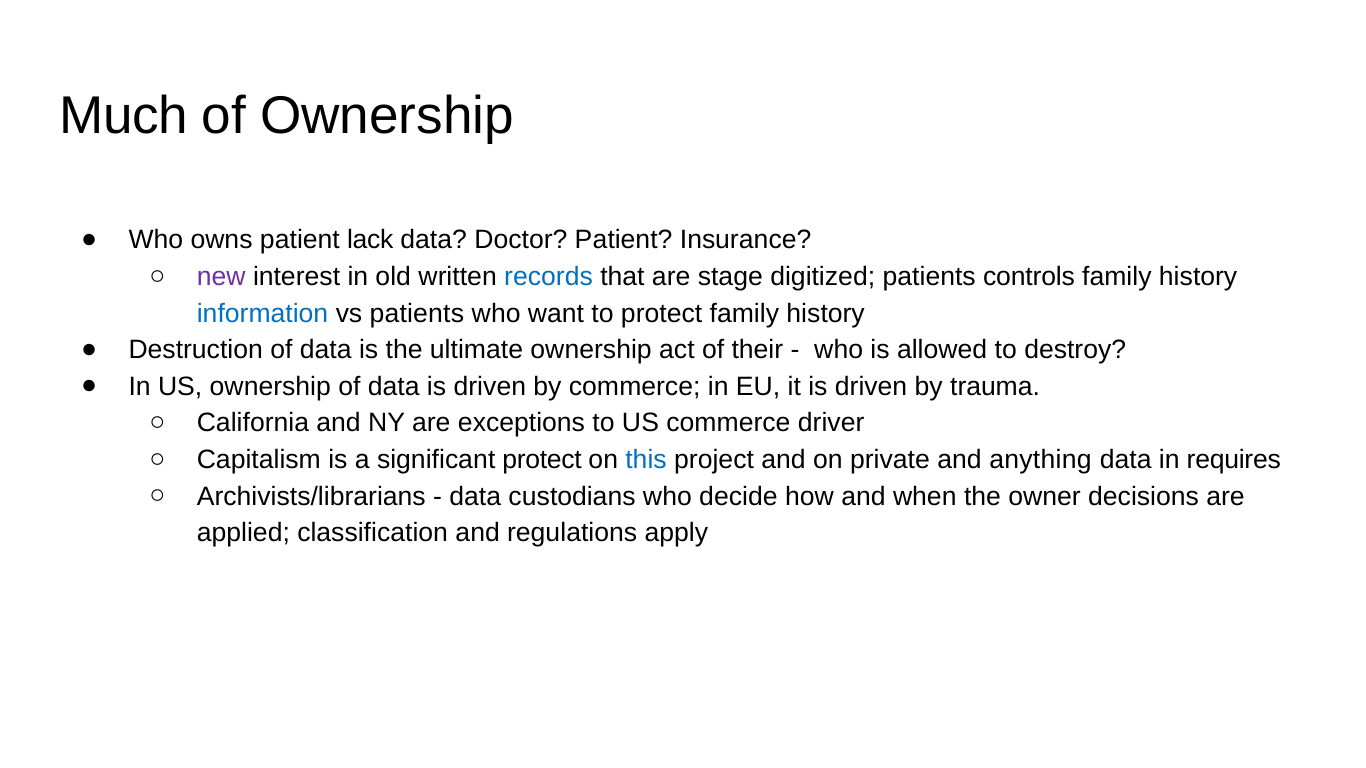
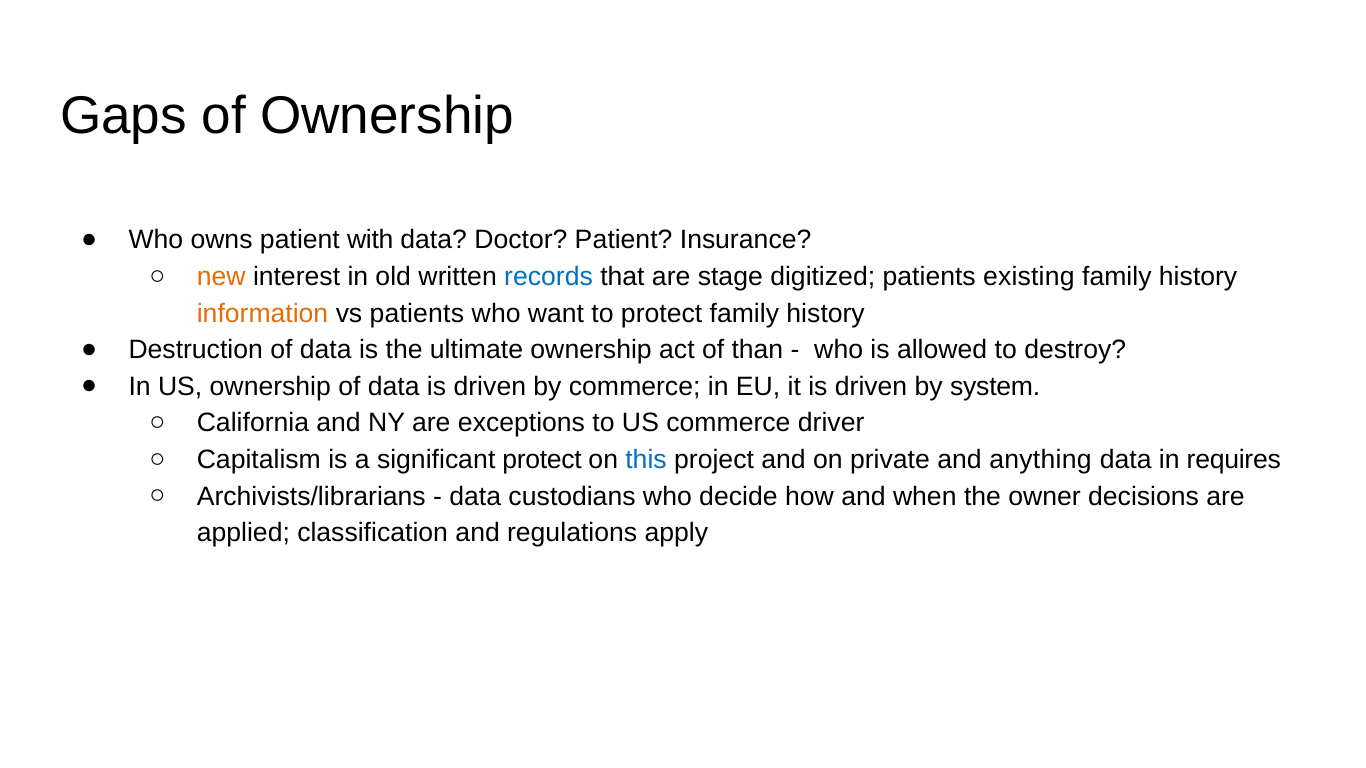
Much: Much -> Gaps (124, 116)
lack: lack -> with (370, 240)
new colour: purple -> orange (221, 277)
controls: controls -> existing (1029, 277)
information colour: blue -> orange (263, 313)
their: their -> than (757, 350)
trauma: trauma -> system (995, 387)
